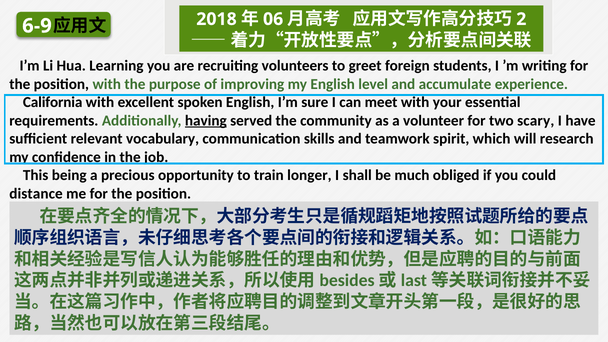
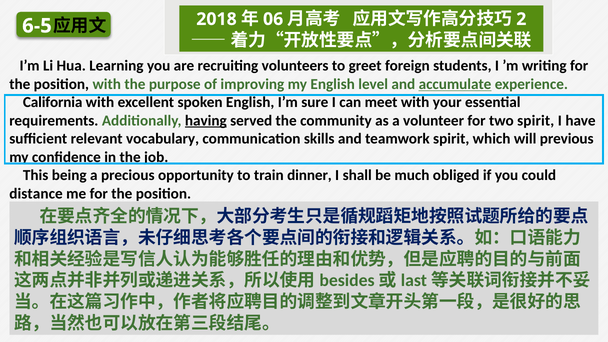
6-9: 6-9 -> 6-5 (37, 26)
accumulate underline: none -> present (455, 84)
two scary: scary -> spirit (536, 121)
research: research -> previous (567, 139)
longer: longer -> dinner (309, 175)
